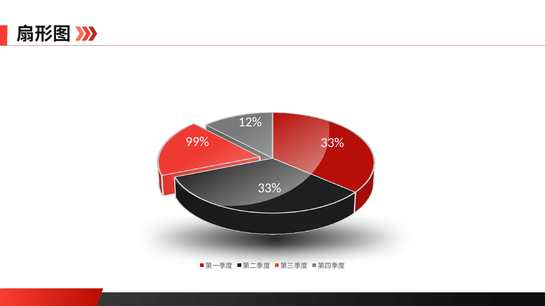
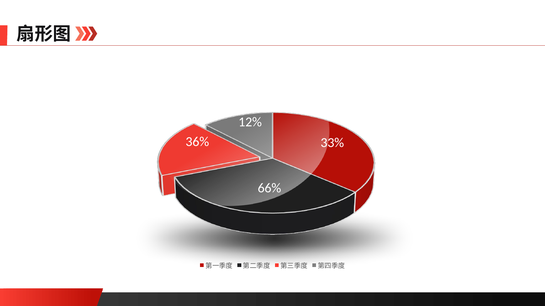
99%: 99% -> 36% (197, 142)
33%: 33% -> 66% (269, 188)
